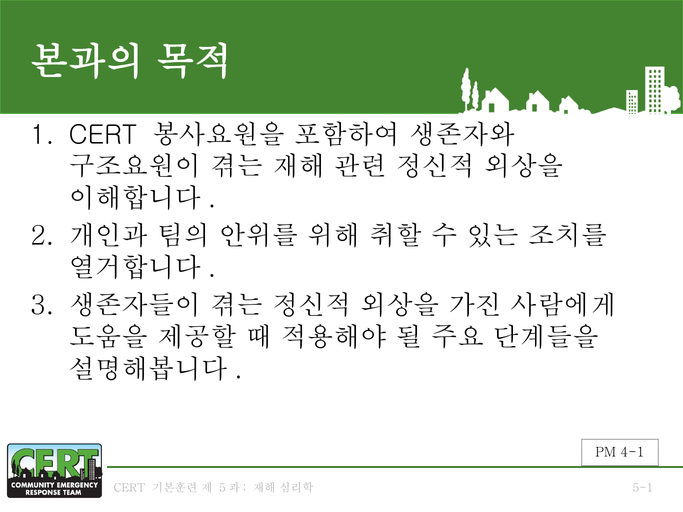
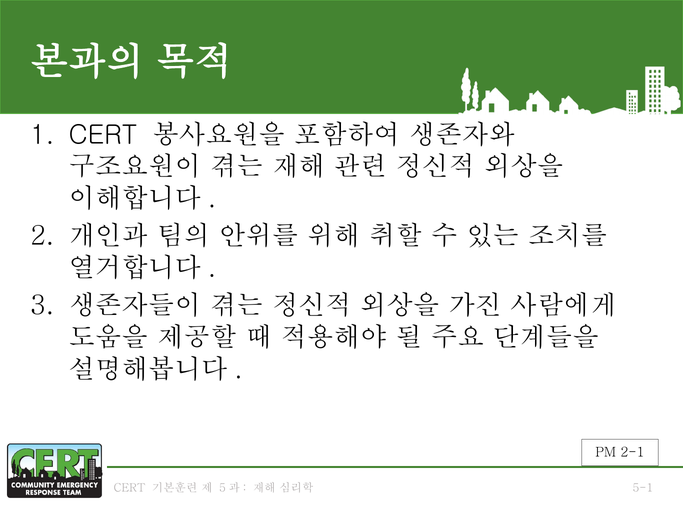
4-1: 4-1 -> 2-1 (632, 453)
